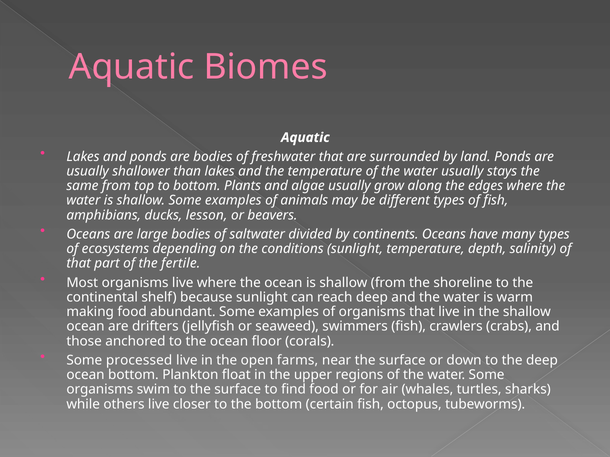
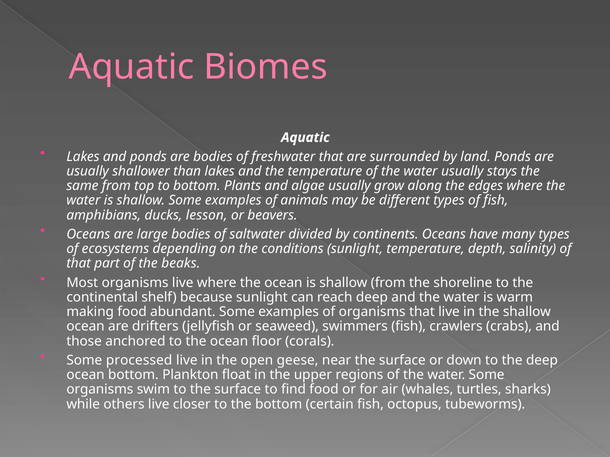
fertile: fertile -> beaks (181, 264)
farms: farms -> geese (298, 361)
